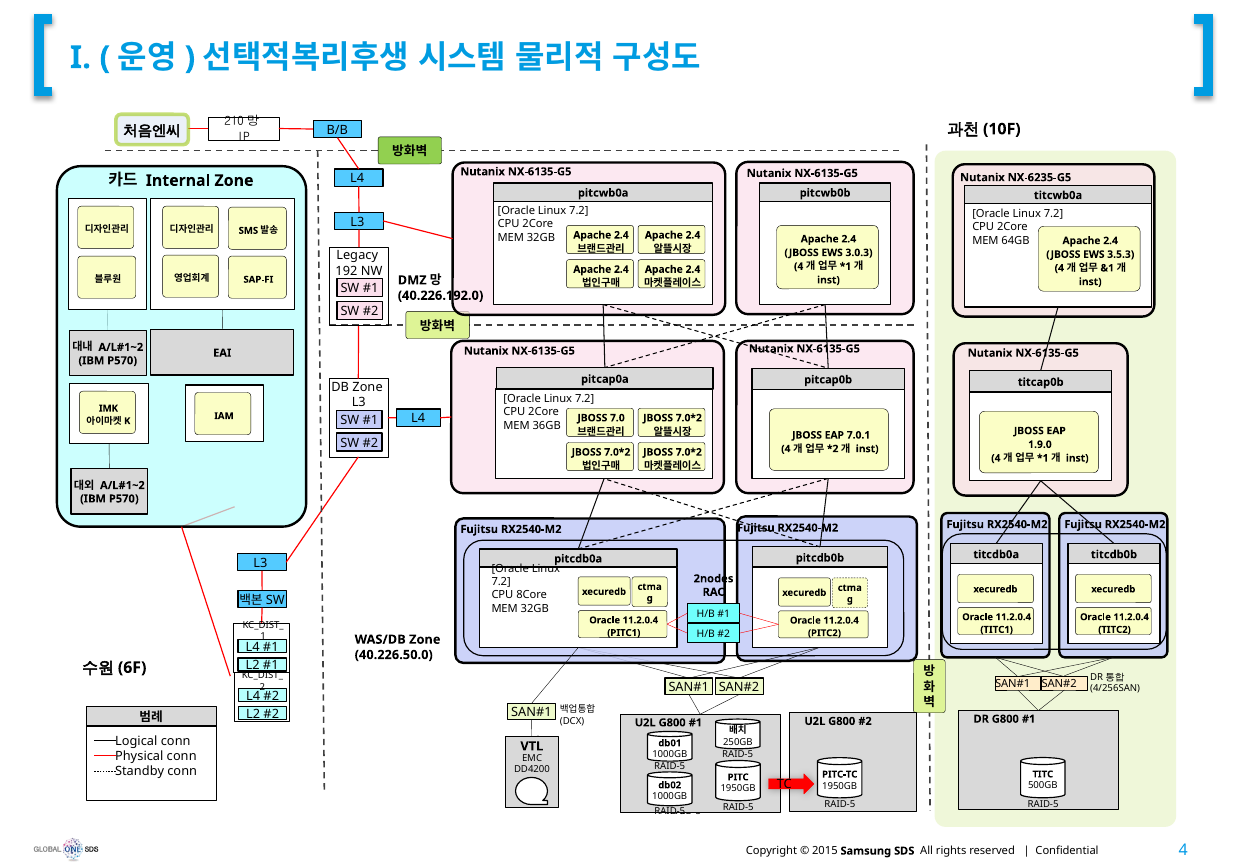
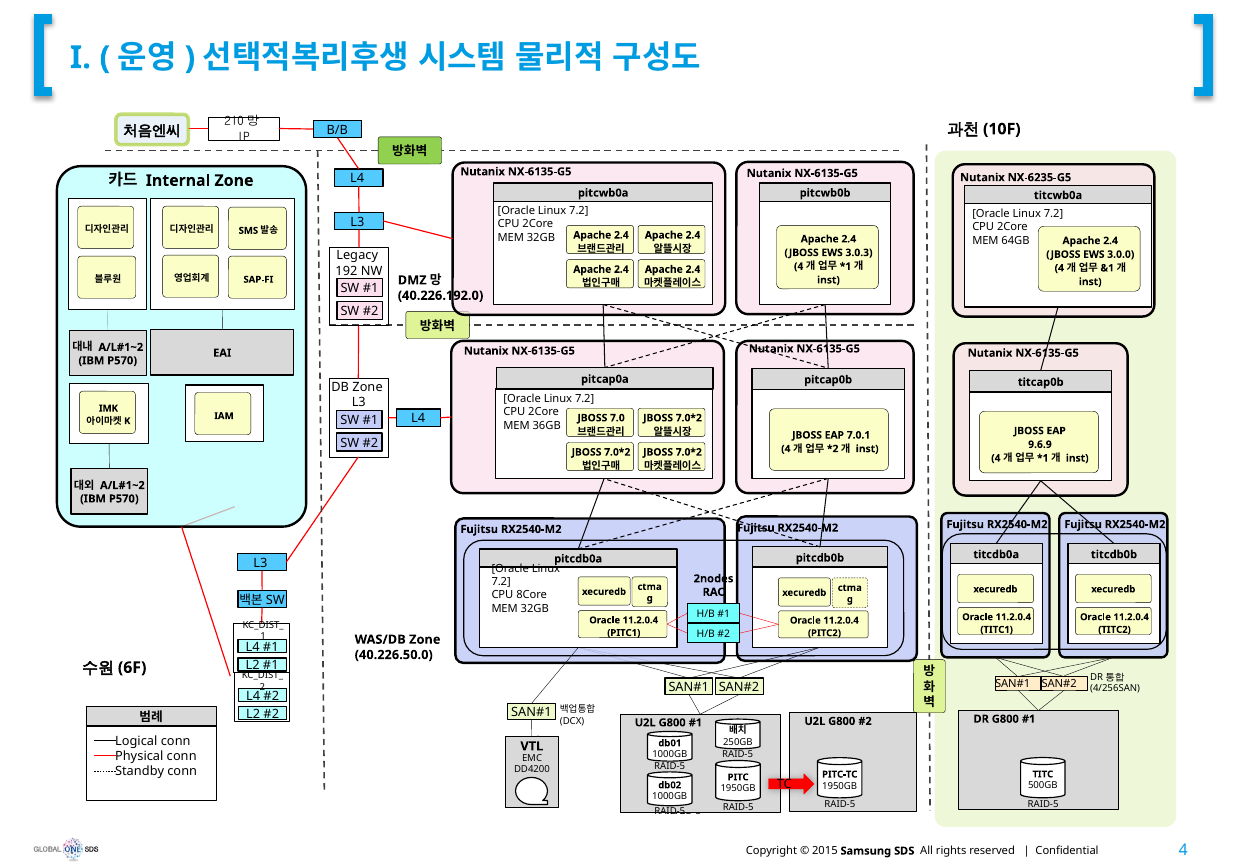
3.5.3: 3.5.3 -> 3.0.0 (1121, 254)
1.9.0: 1.9.0 -> 9.6.9 (1040, 445)
